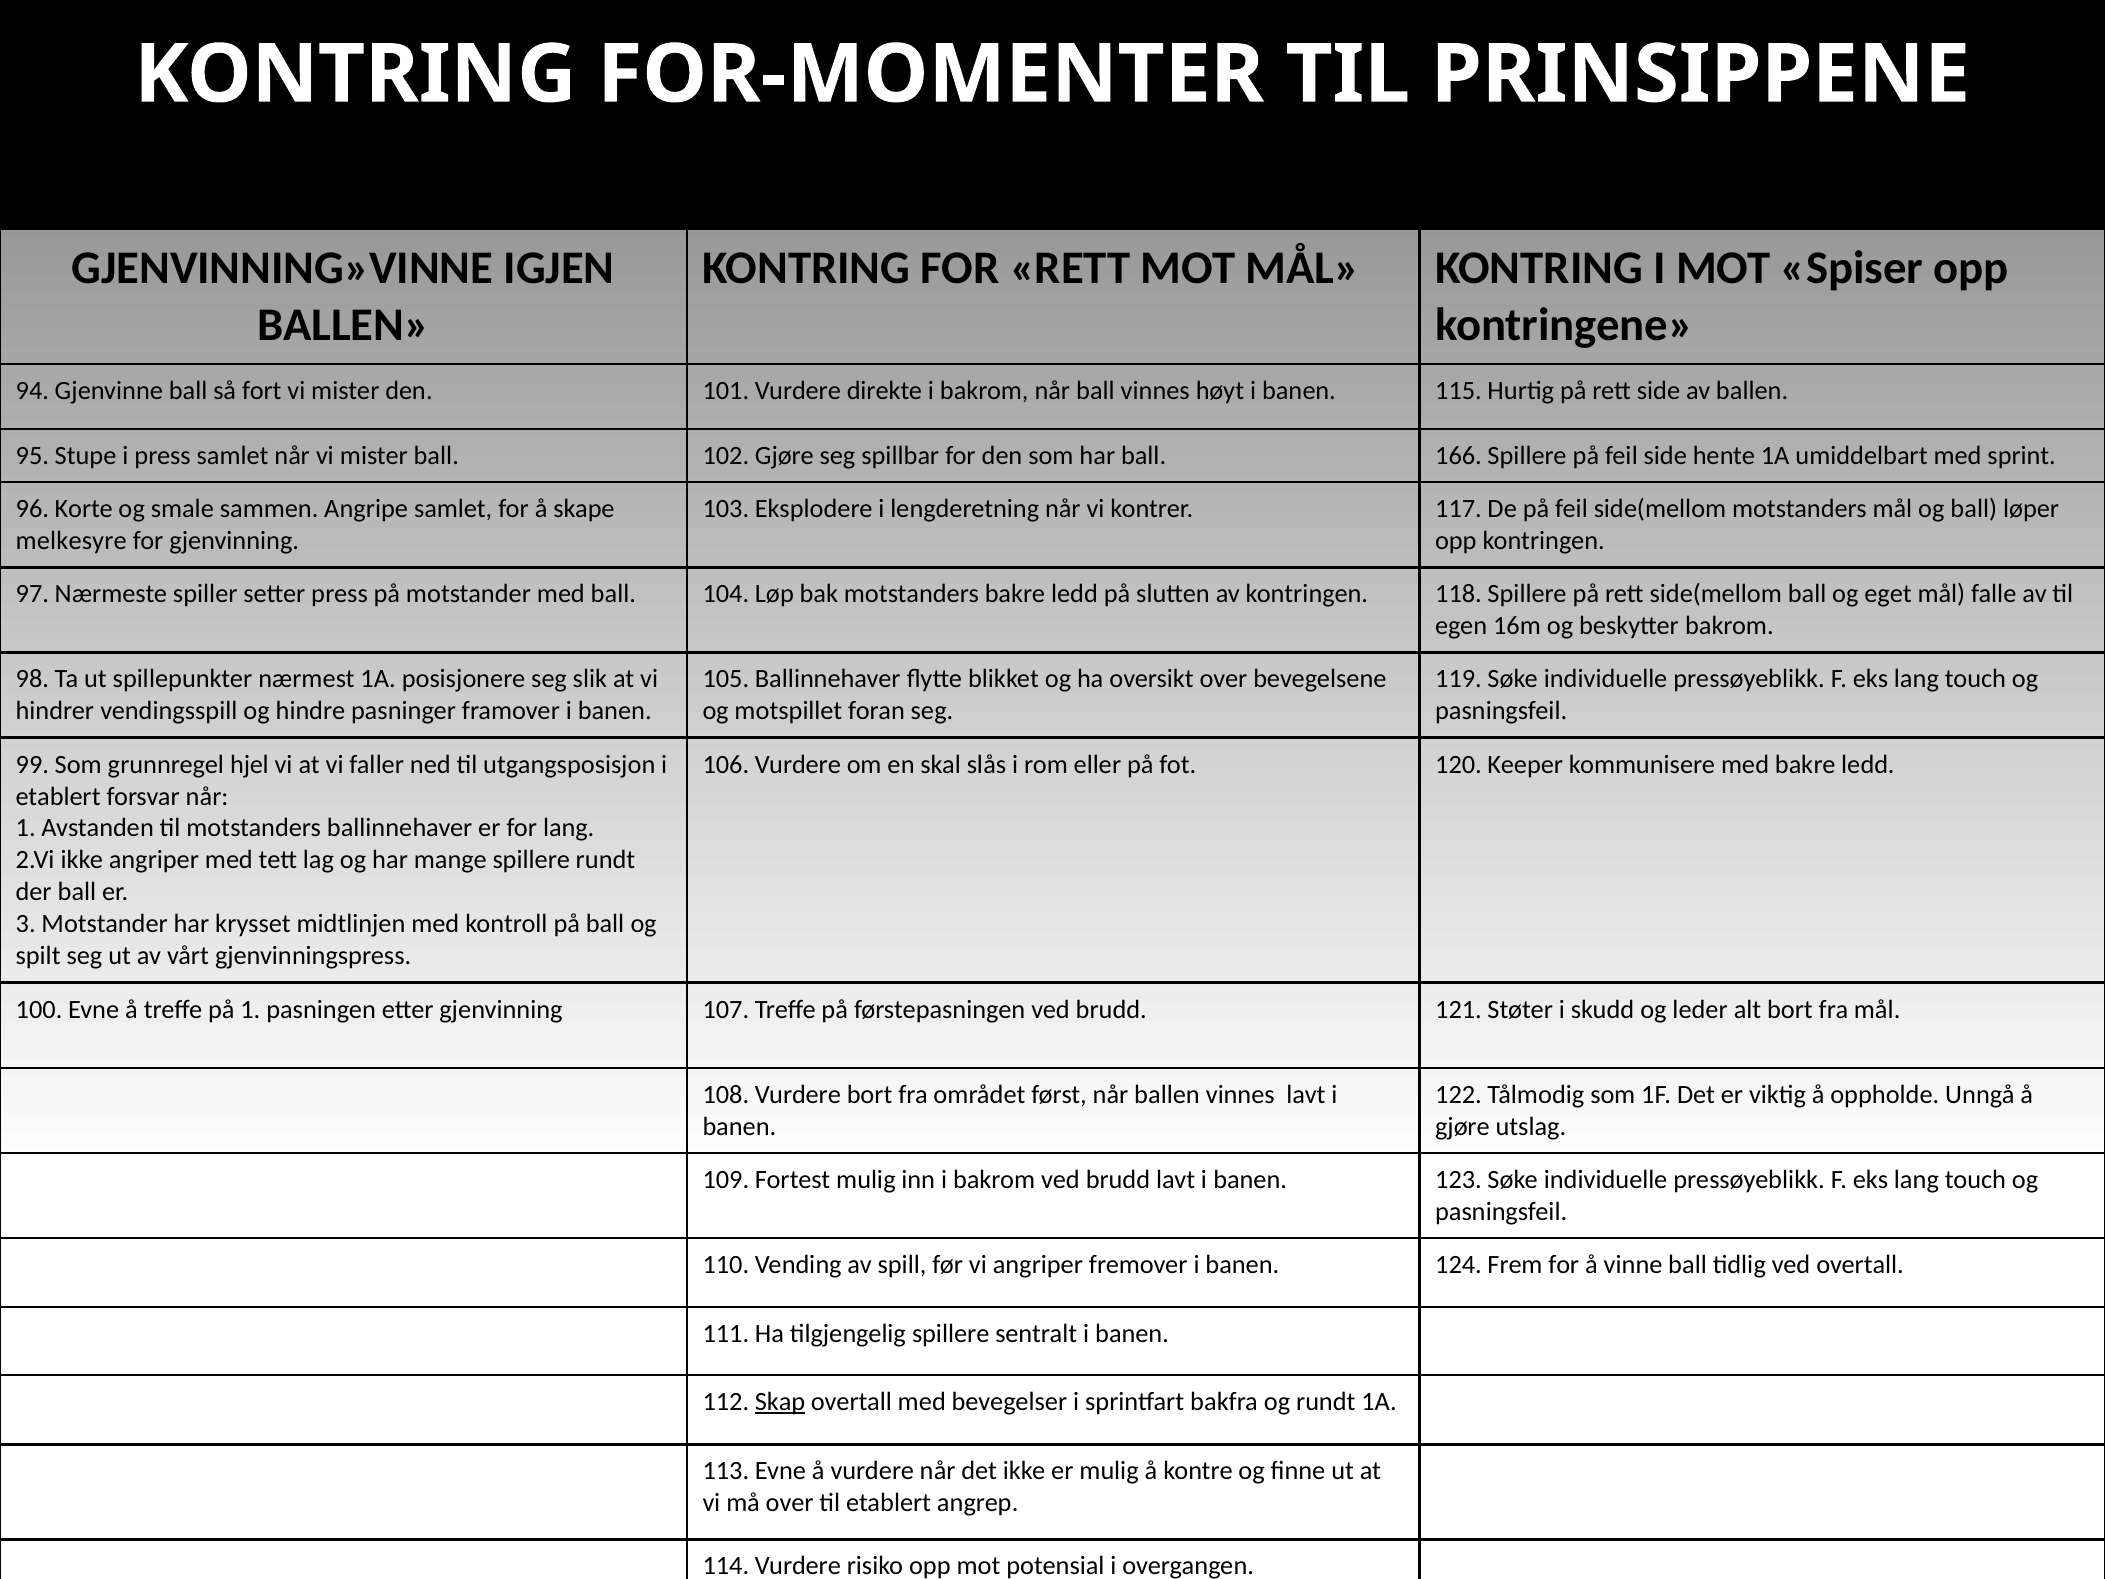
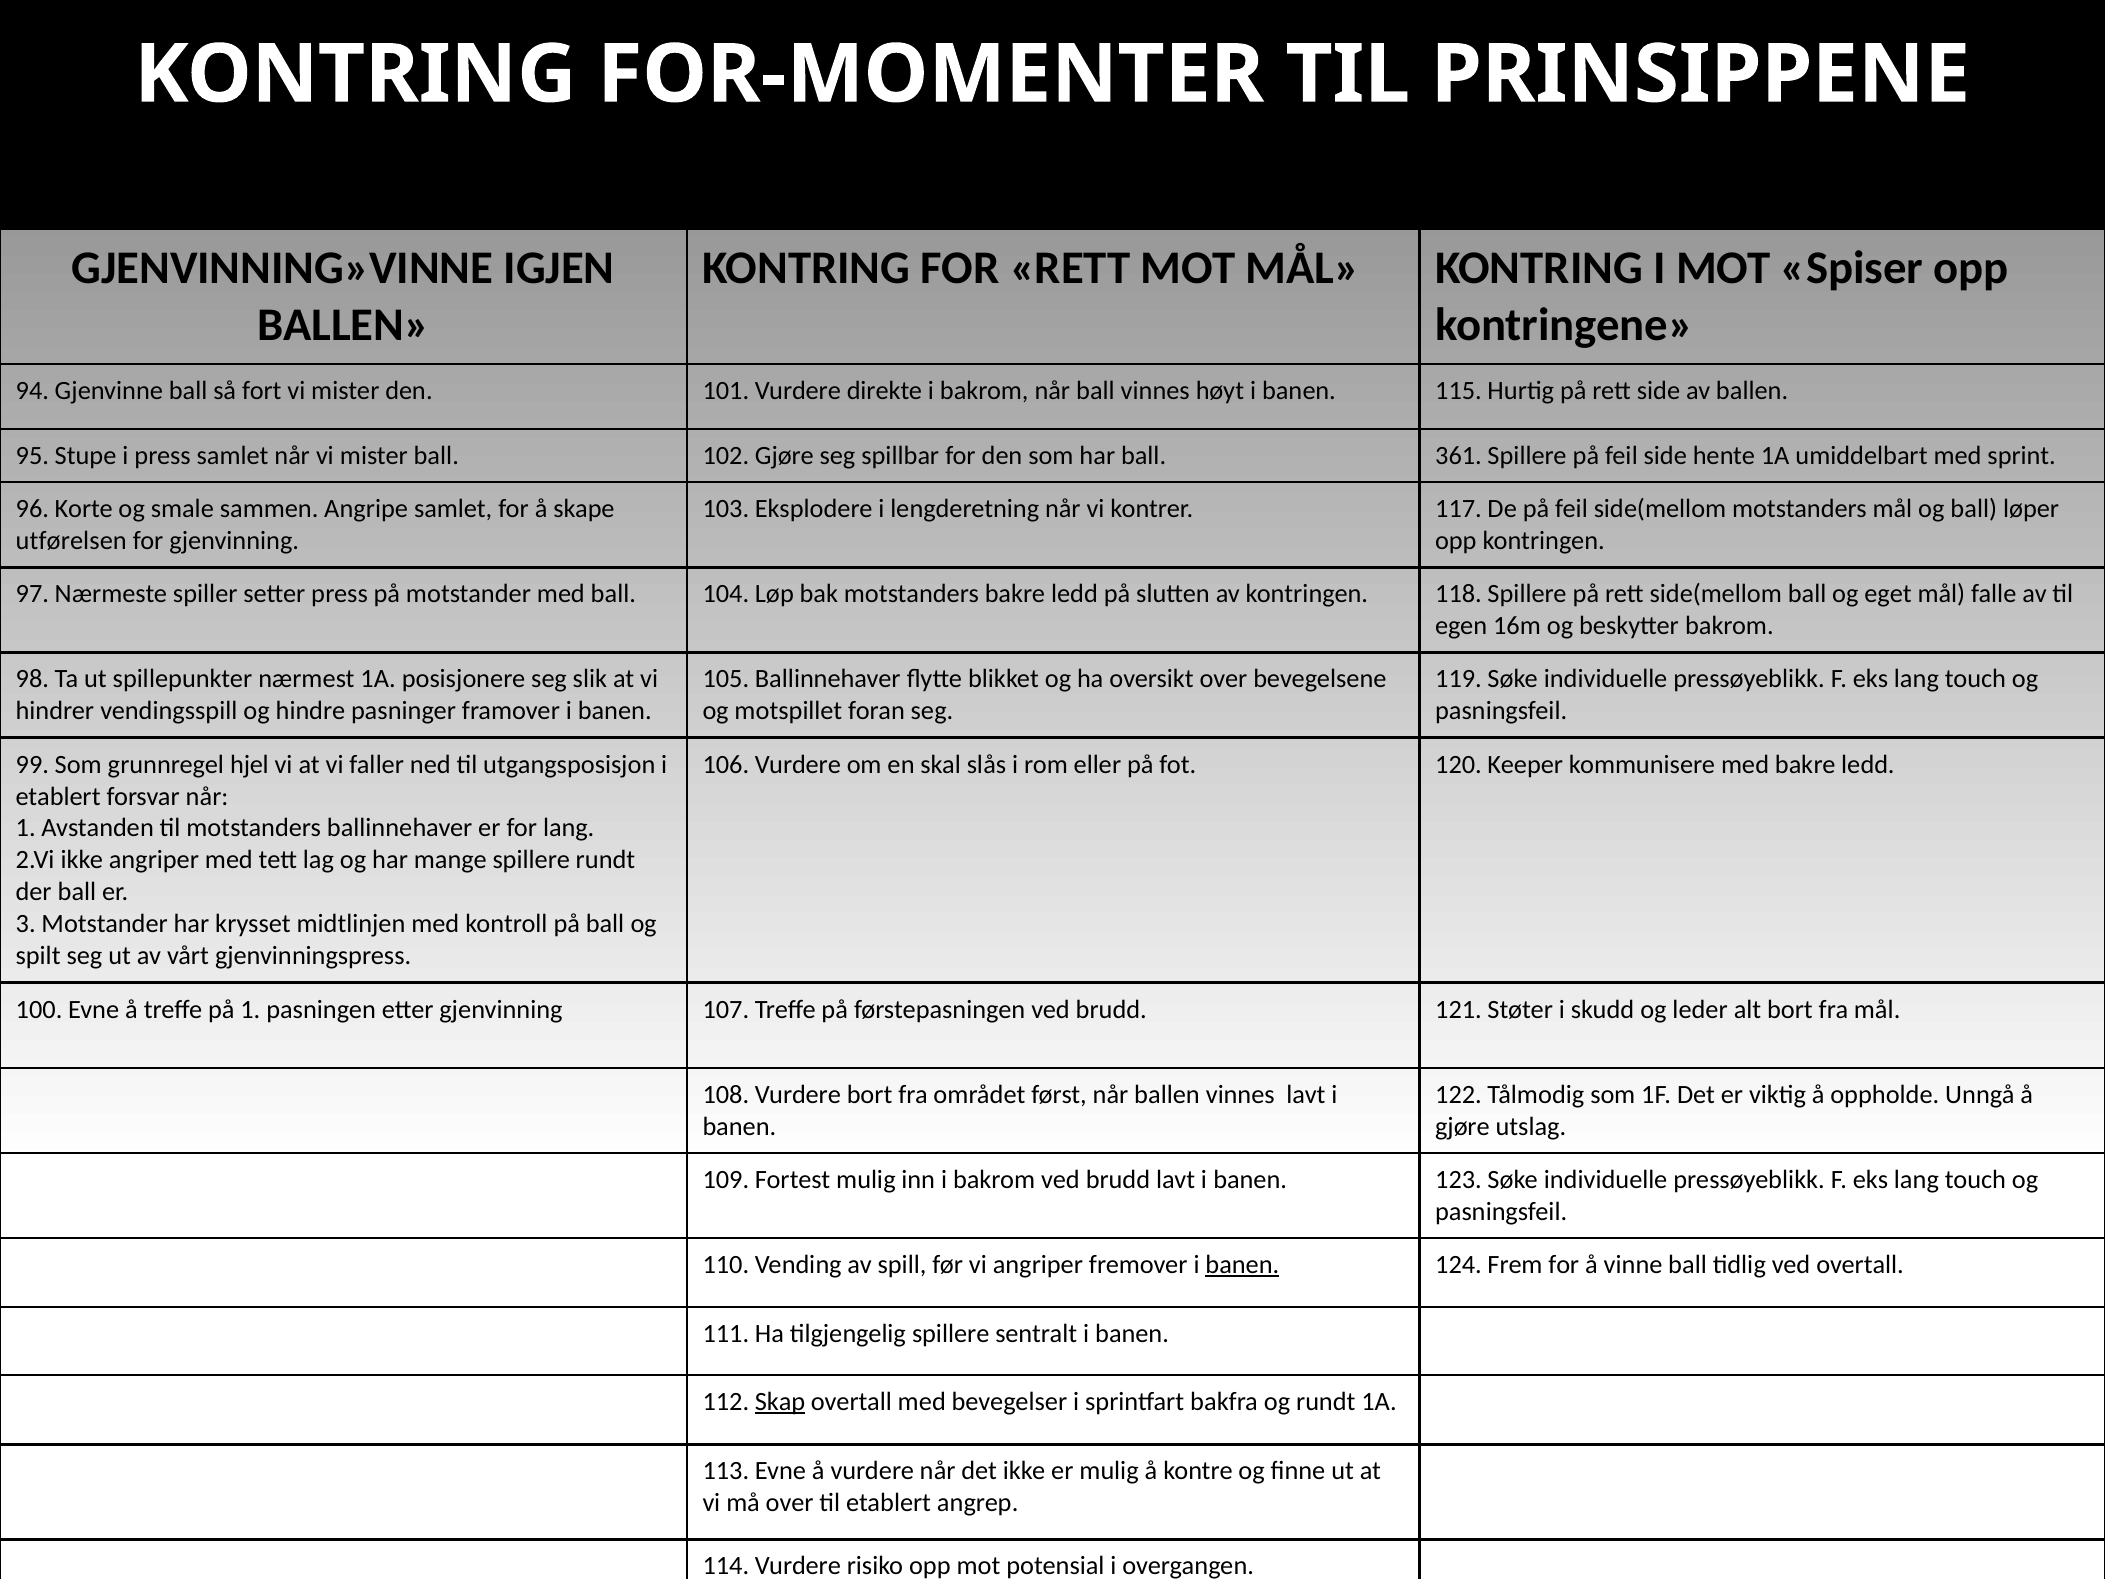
166: 166 -> 361 (1459, 456)
melkesyre: melkesyre -> utførelsen (71, 541)
banen underline: none -> present (1242, 1265)
